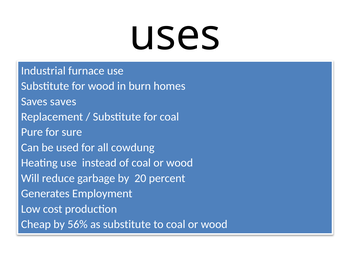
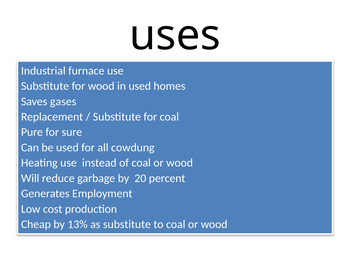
in burn: burn -> used (140, 86)
Saves saves: saves -> gases (63, 102)
56%: 56% -> 13% (78, 225)
